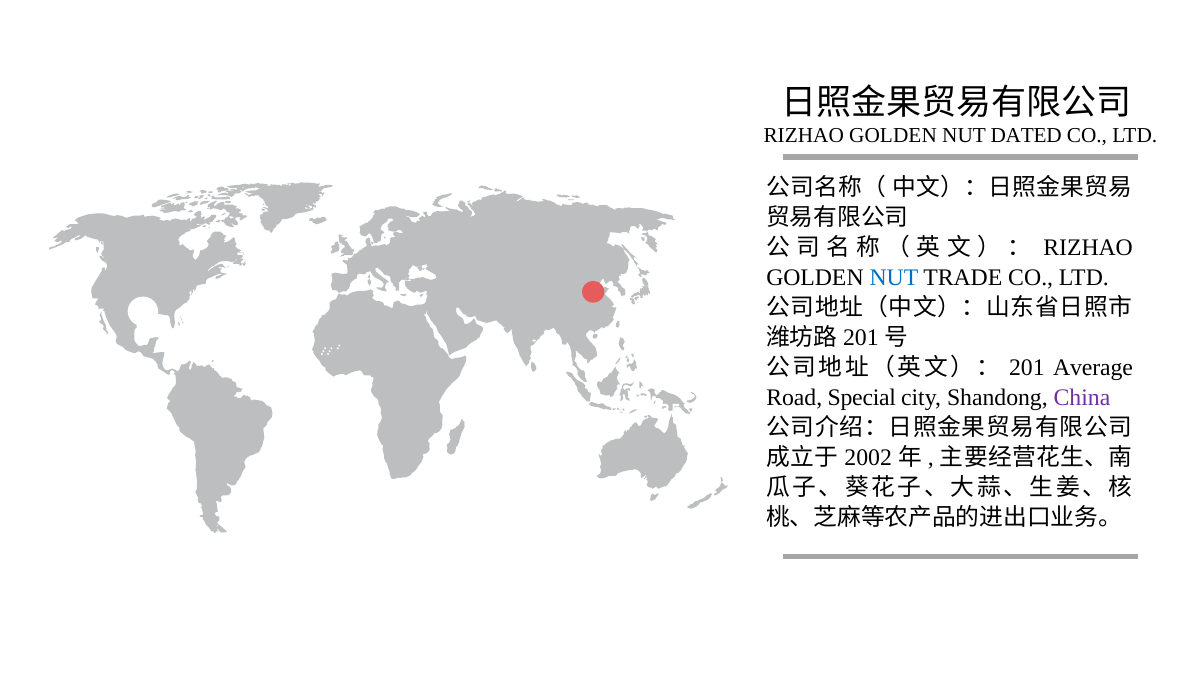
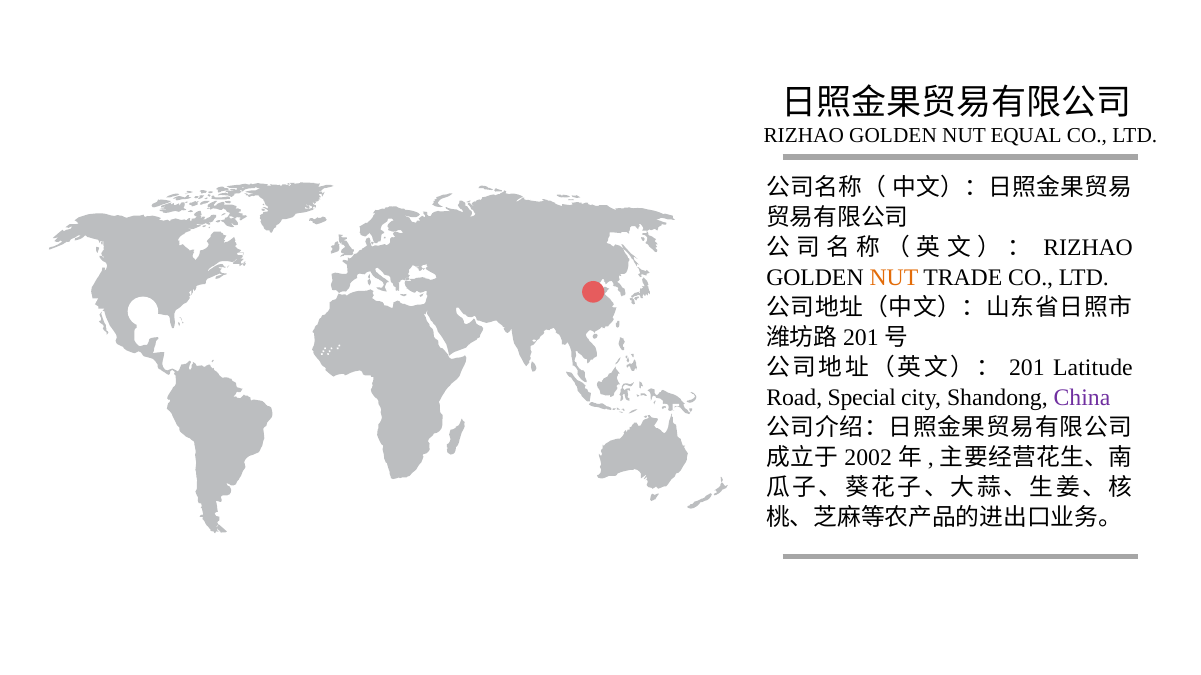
DATED: DATED -> EQUAL (1026, 136)
NUT colour: blue -> orange (894, 278)
Average: Average -> Latitude (1093, 368)
